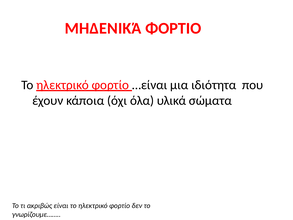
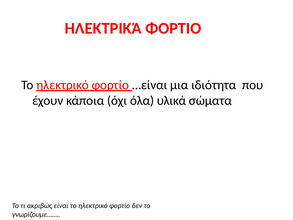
ΜΗΔΕΝΙΚΆ: ΜΗΔΕΝΙΚΆ -> ΗΛΕΚΤΡΙΚΆ (103, 28)
